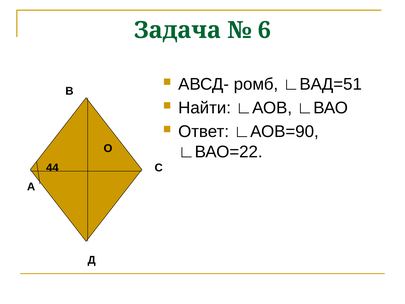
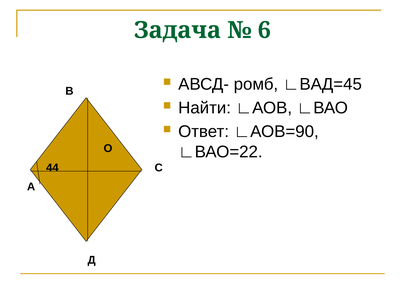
∟ВАД=51: ∟ВАД=51 -> ∟ВАД=45 (322, 84)
